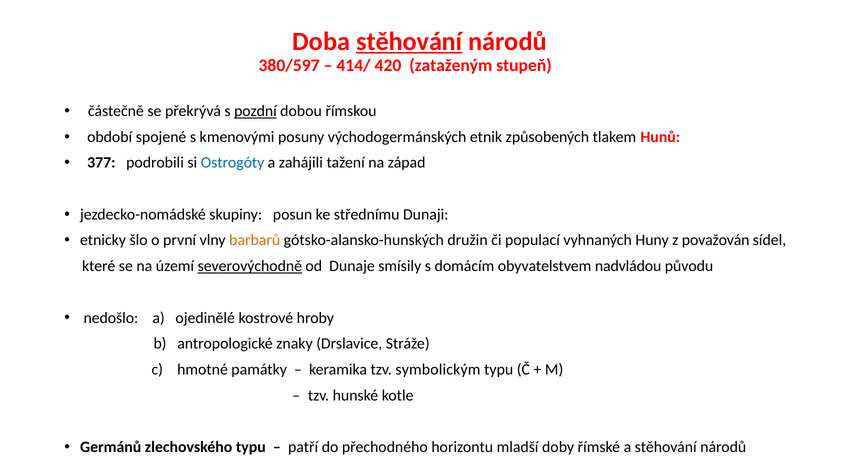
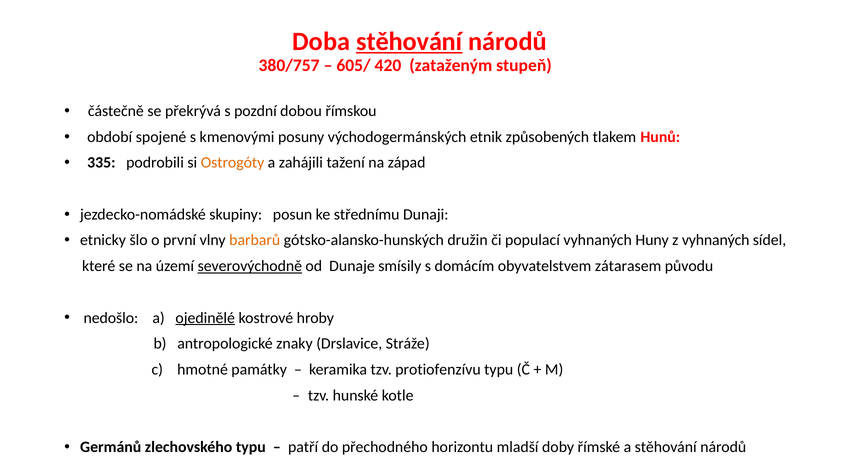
380/597: 380/597 -> 380/757 (289, 65)
414/: 414/ -> 605/ (354, 65)
pozdní underline: present -> none (255, 111)
377: 377 -> 335 (101, 163)
Ostrogóty colour: blue -> orange (233, 163)
z považován: považován -> vyhnaných (716, 240)
nadvládou: nadvládou -> zátarasem (628, 266)
ojedinělé underline: none -> present (205, 318)
symbolickým: symbolickým -> protiofenzívu (438, 370)
